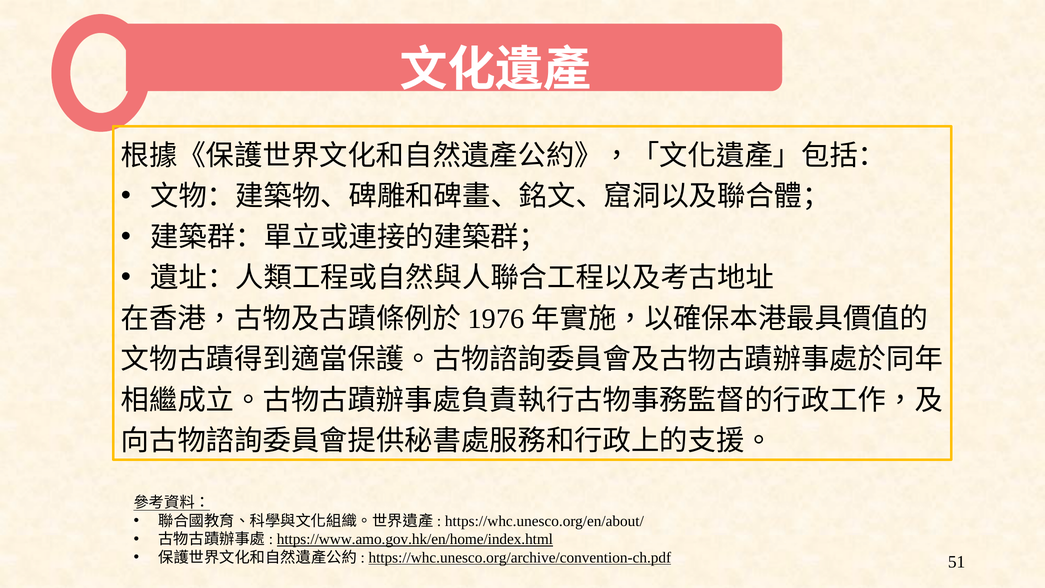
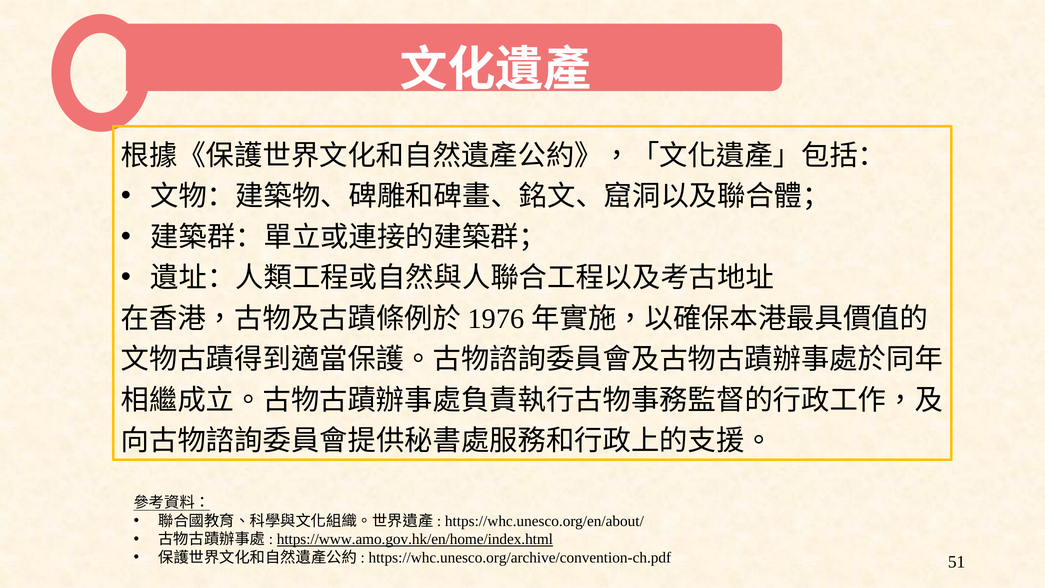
https://whc.unesco.org/archive/convention-ch.pdf underline: present -> none (520, 557)
